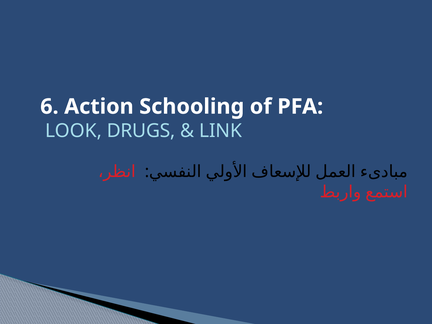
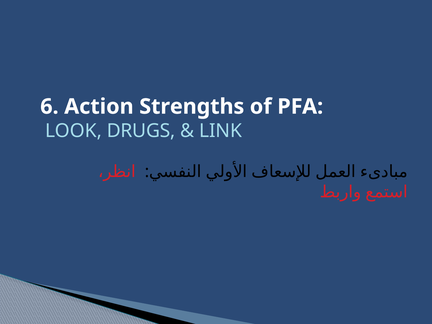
Schooling: Schooling -> Strengths (192, 107)
